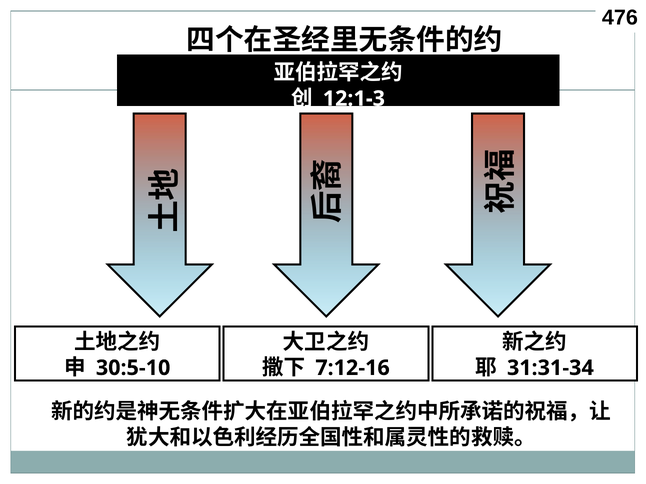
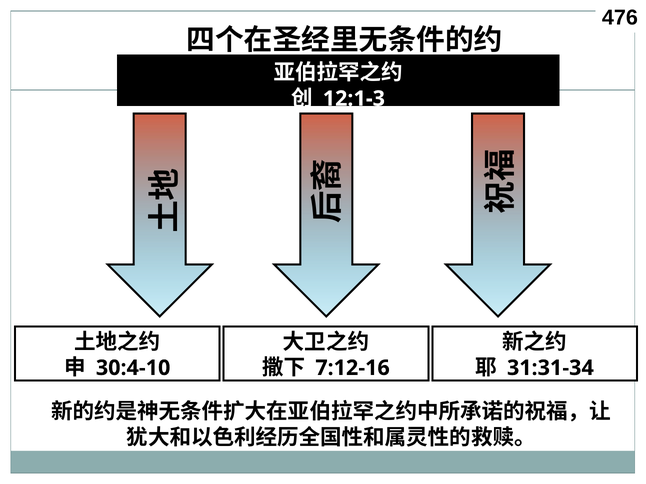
30:5-10: 30:5-10 -> 30:4-10 (133, 368)
